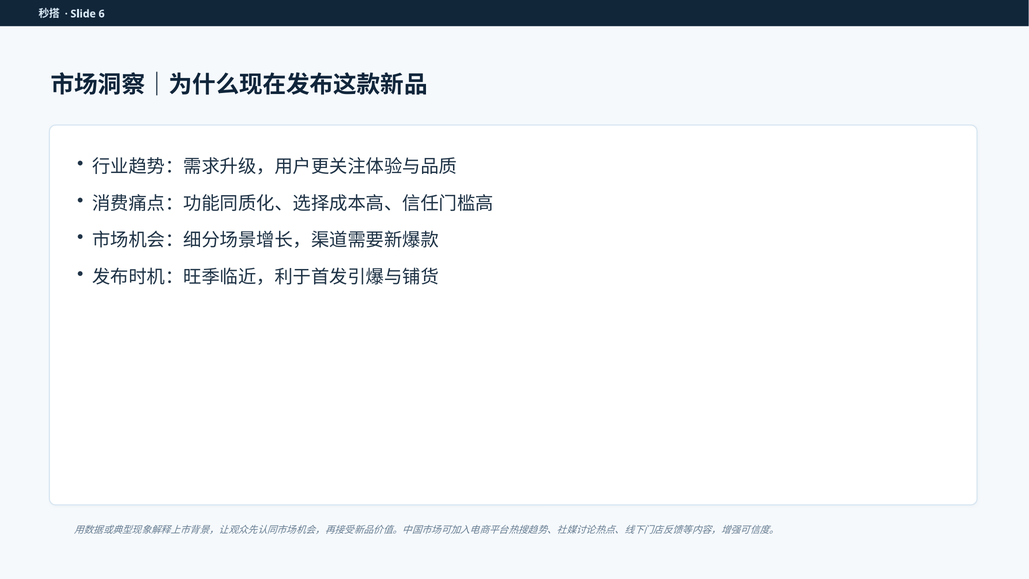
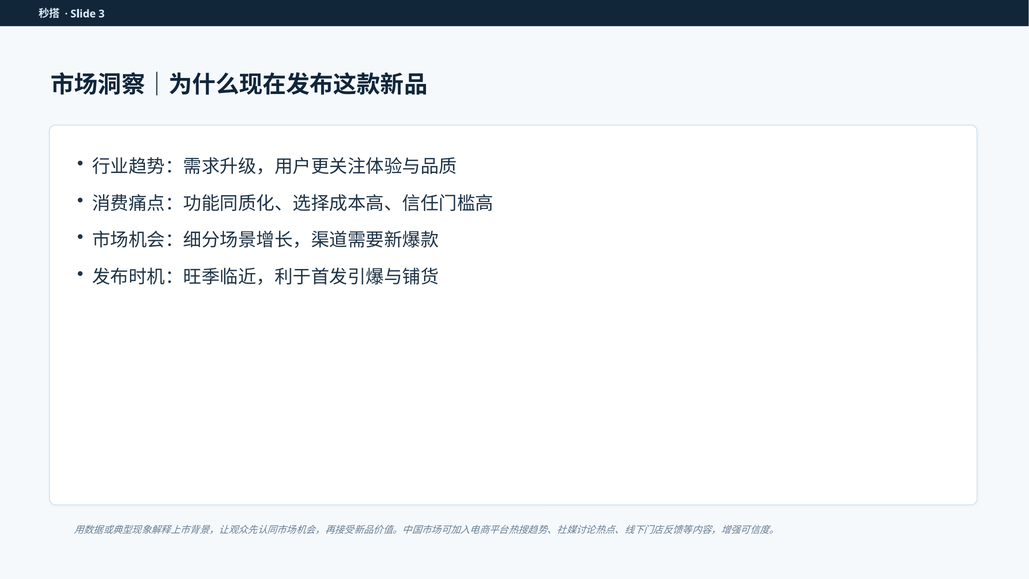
6: 6 -> 3 (102, 14)
